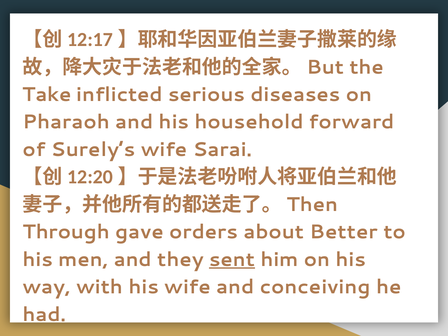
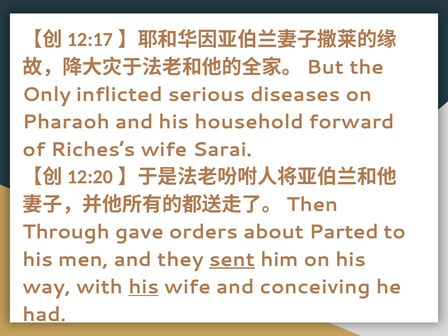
Take: Take -> Only (47, 95)
Surely’s: Surely’s -> Riches’s (93, 150)
Better: Better -> Parted (344, 232)
his underline: none -> present (144, 287)
